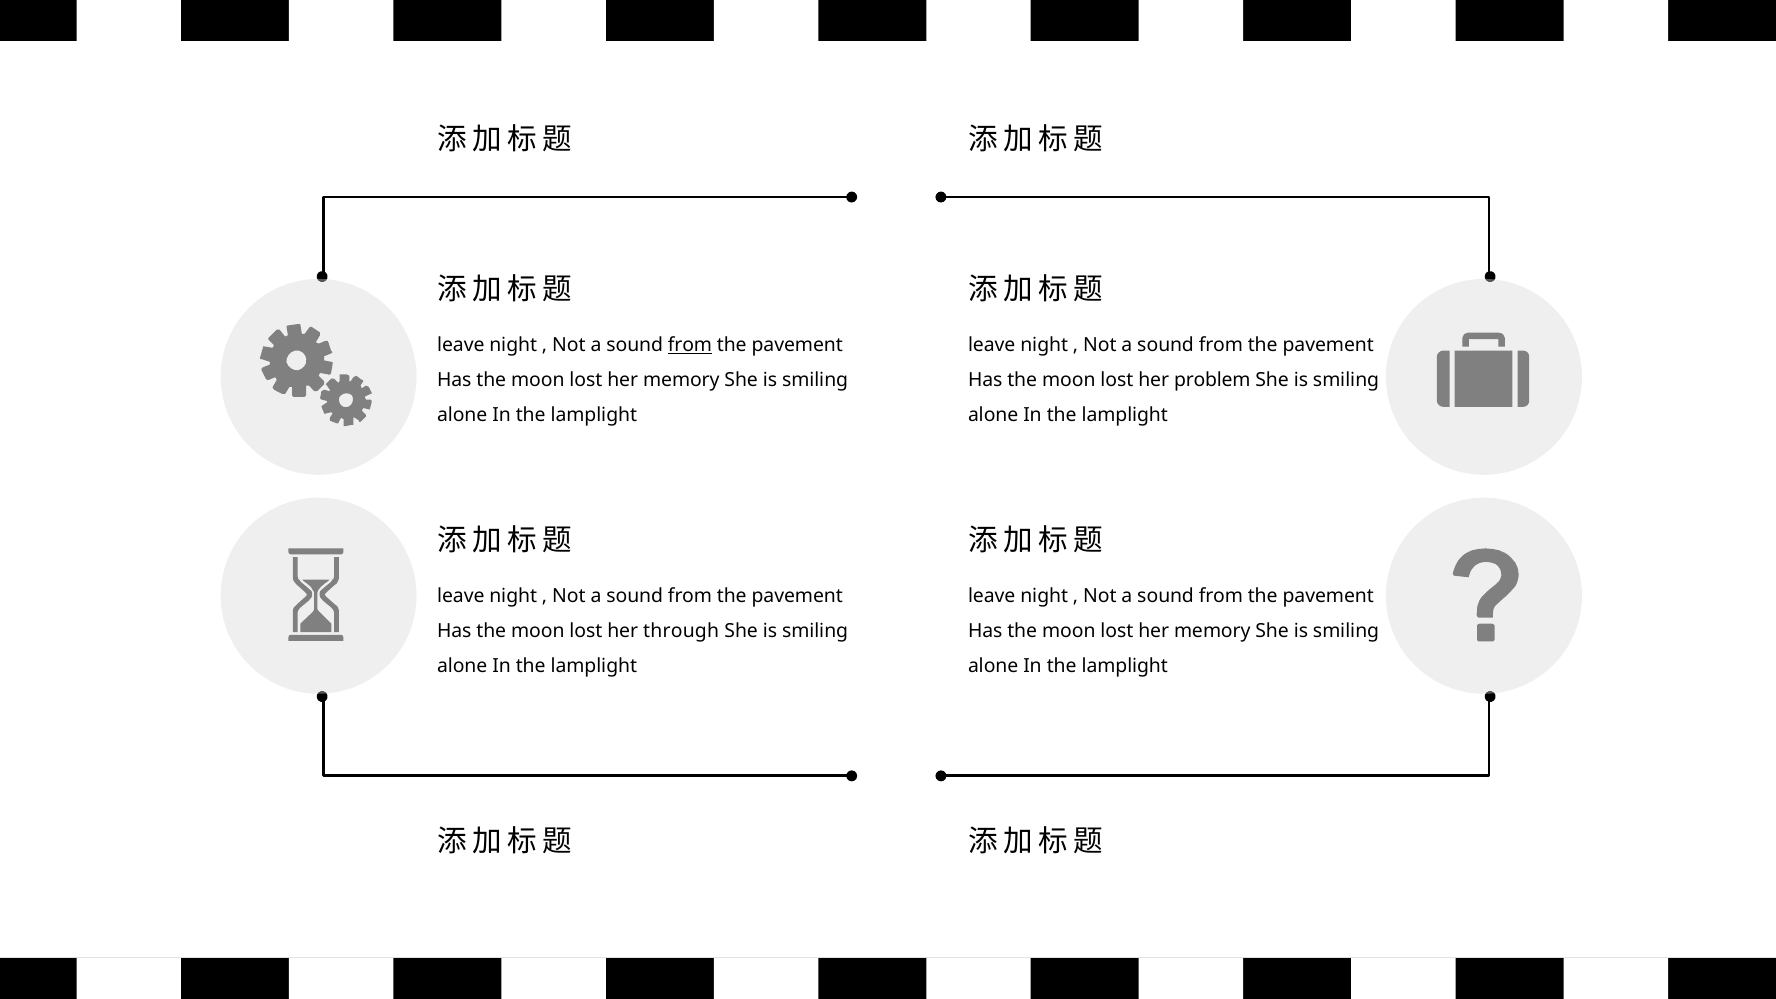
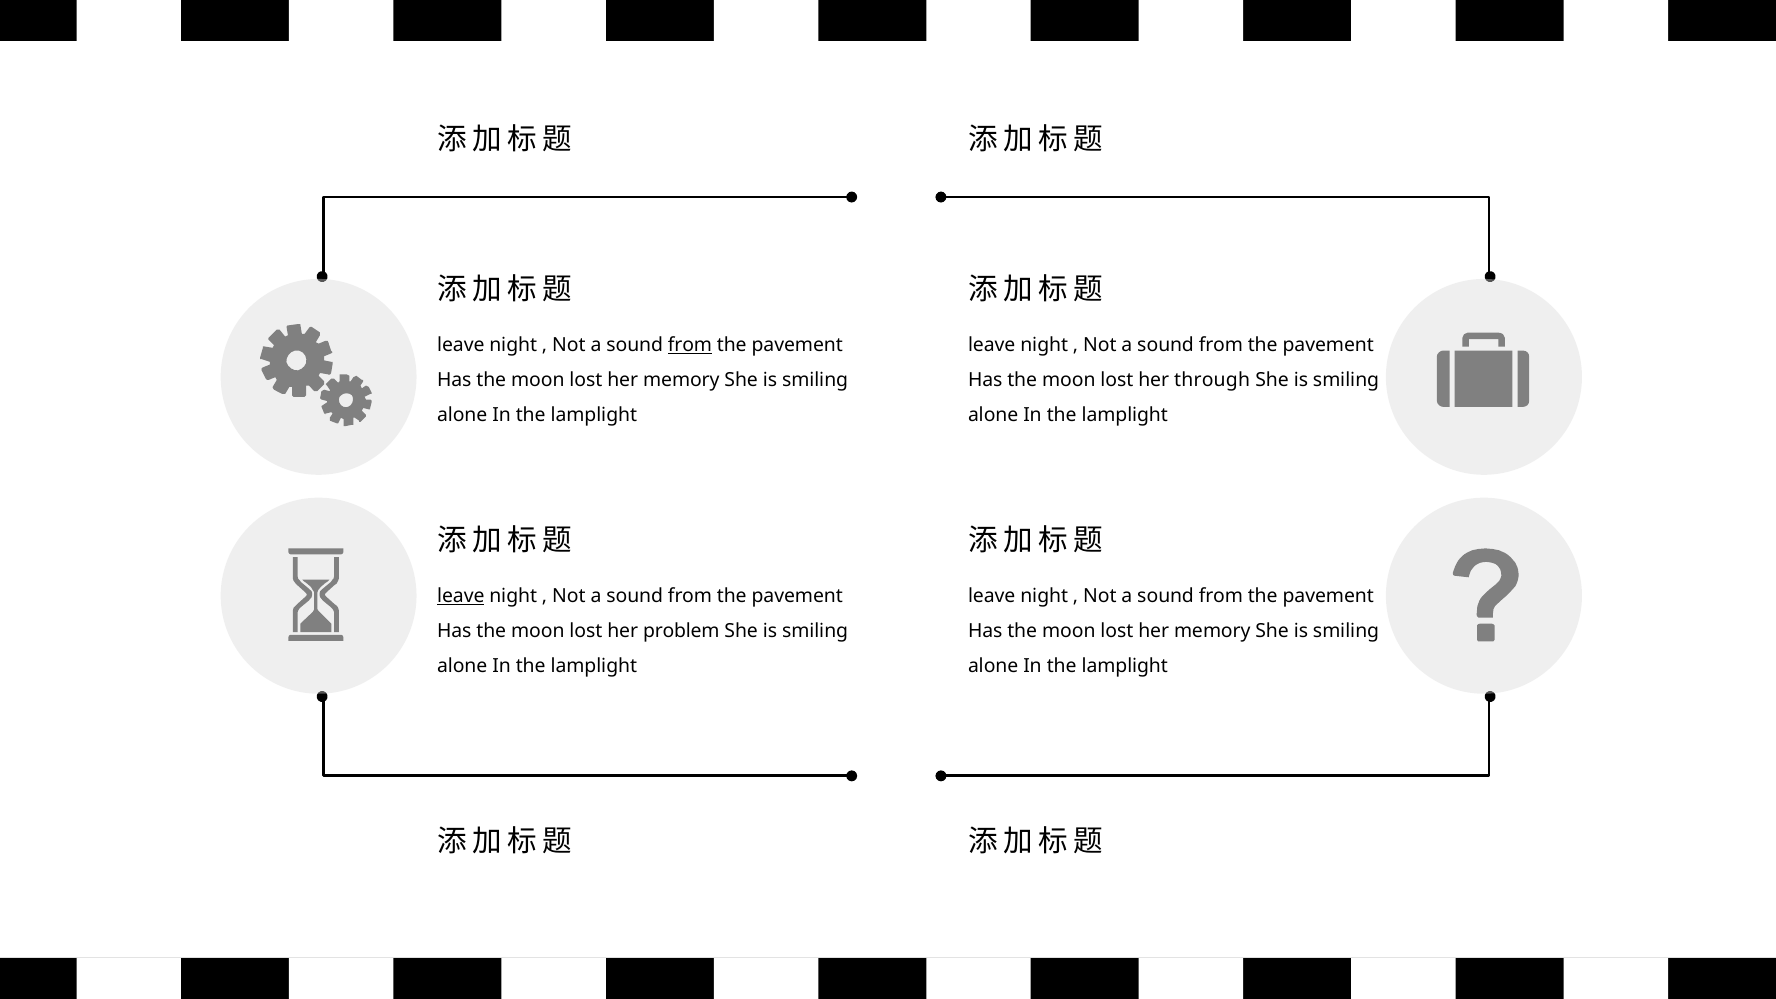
problem: problem -> through (1212, 380)
leave underline: none -> present (461, 596)
through: through -> problem (681, 631)
